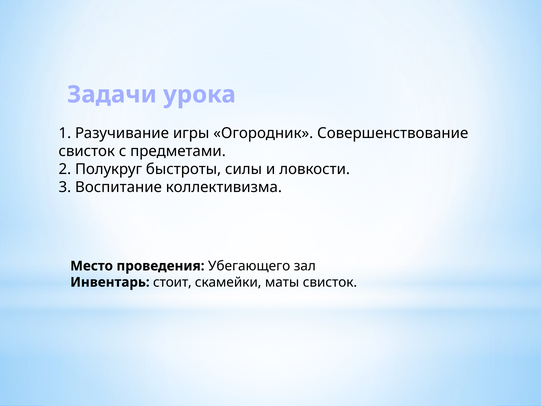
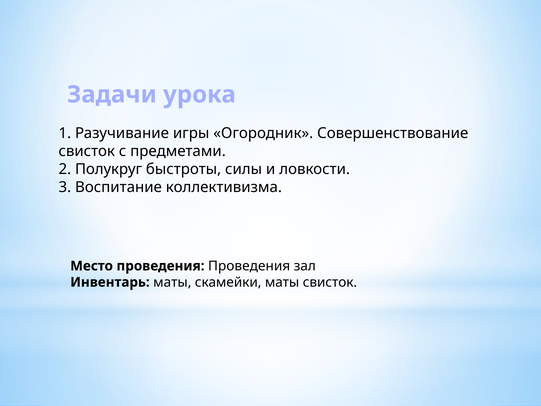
проведения Убегающего: Убегающего -> Проведения (249, 266)
Инвентарь стоит: стоит -> маты (172, 282)
